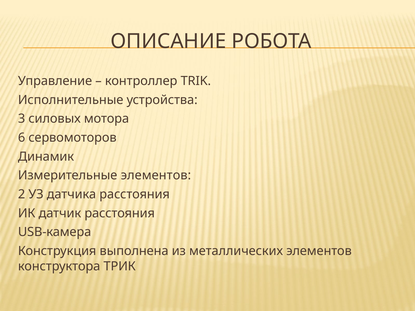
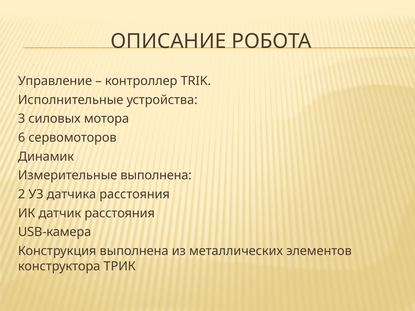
Измерительные элементов: элементов -> выполнена (156, 176)
